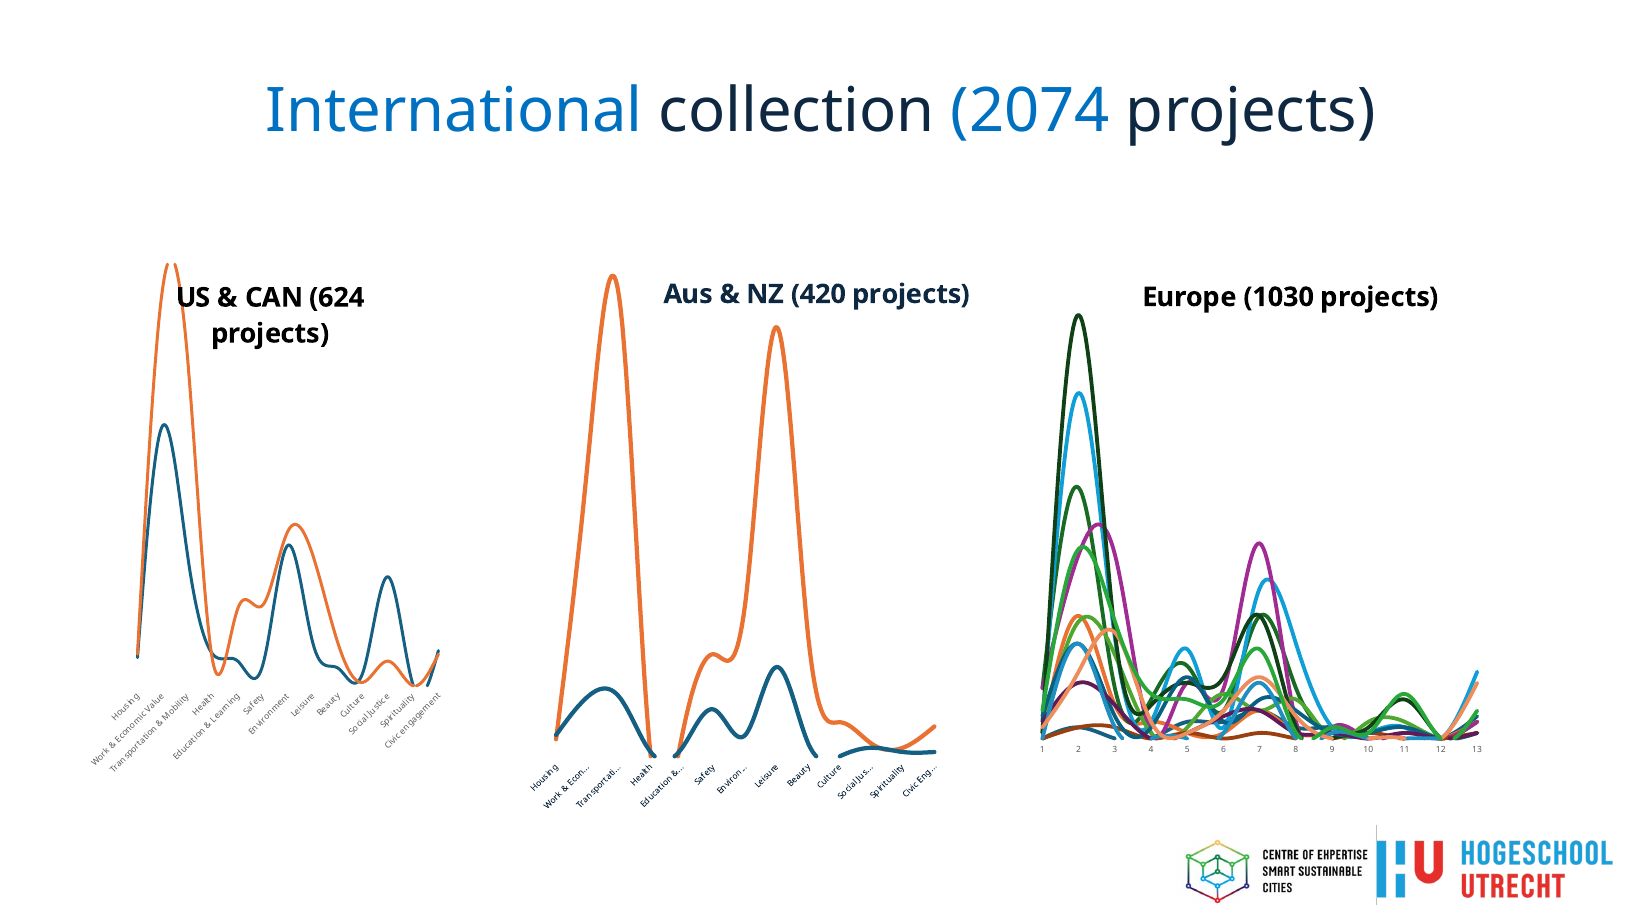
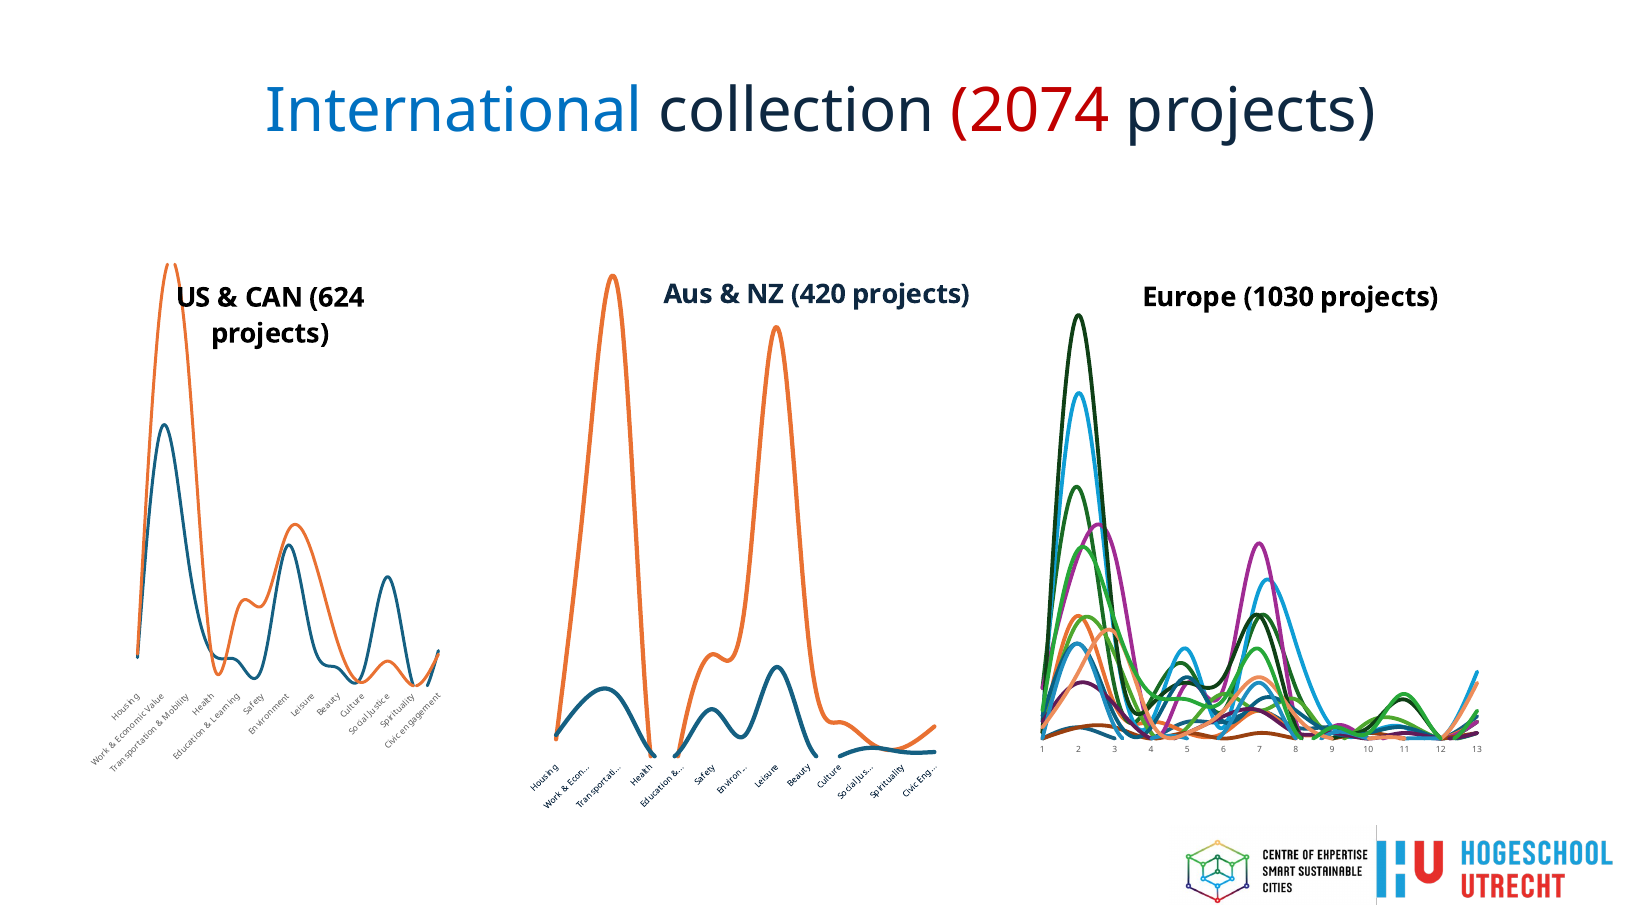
2074 colour: blue -> red (1030, 111)
